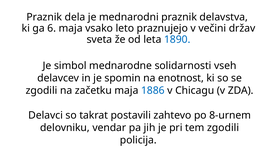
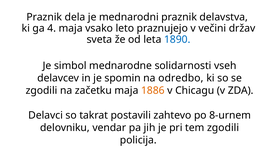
6: 6 -> 4 (52, 28)
enotnost: enotnost -> odredbo (181, 78)
1886 colour: blue -> orange (153, 90)
